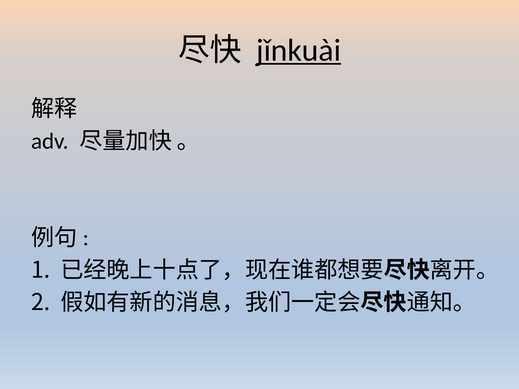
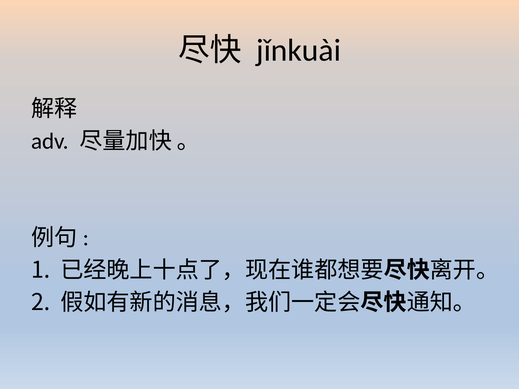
jǐnkuài underline: present -> none (299, 50)
